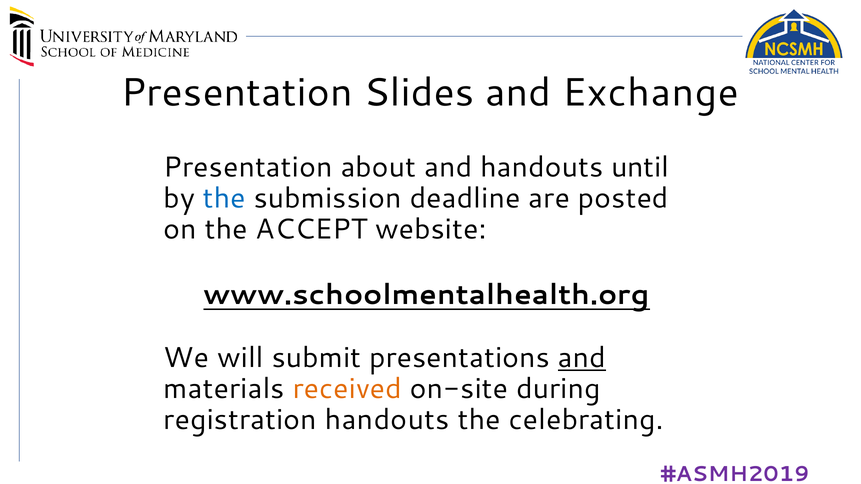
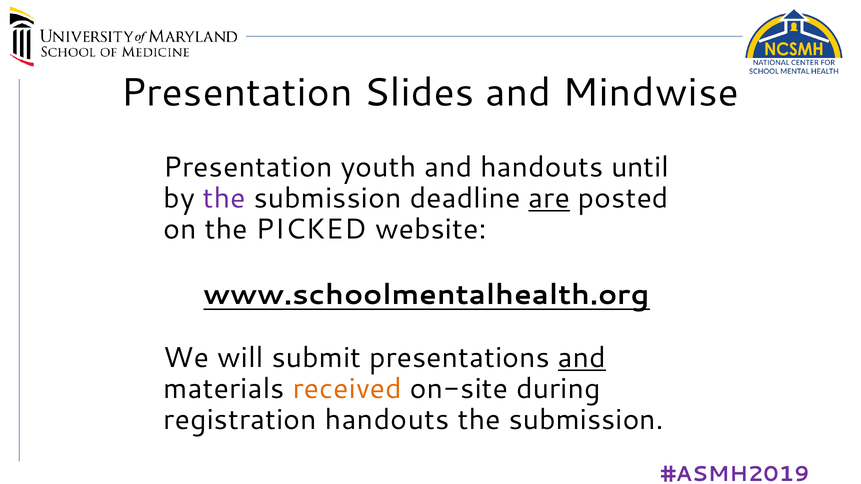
Exchange: Exchange -> Mindwise (651, 93)
about: about -> youth (378, 168)
the colour: blue -> purple (224, 199)
are underline: none -> present (549, 199)
ACCEPT: ACCEPT -> PICKED (311, 230)
celebrating: celebrating -> submission (586, 420)
